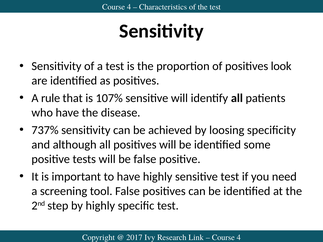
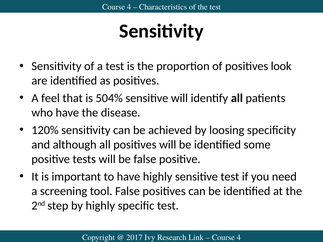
rule: rule -> feel (51, 98)
107%: 107% -> 504% (109, 98)
737%: 737% -> 120% (45, 130)
